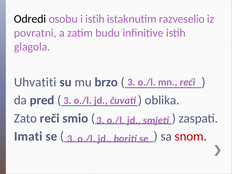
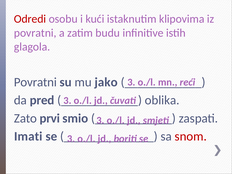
Odredi colour: black -> red (30, 19)
i istih: istih -> kući (95, 19)
razveselio: razveselio -> klipovima (182, 19)
Uhvatiti: Uhvatiti -> Povratni (35, 82)
brzo: brzo -> jako (106, 82)
reči: reči -> prvi (50, 118)
